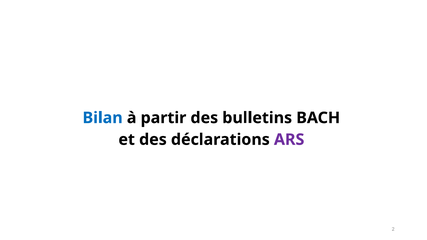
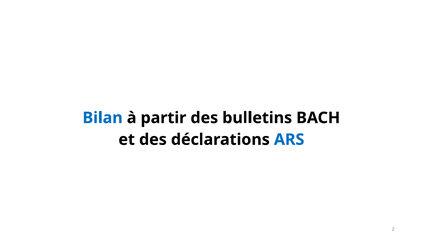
ARS colour: purple -> blue (289, 140)
